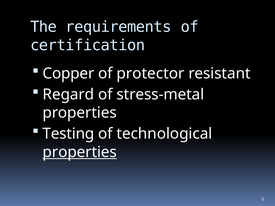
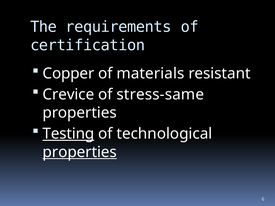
protector: protector -> materials (150, 74)
Regard: Regard -> Crevice (68, 95)
stress-metal: stress-metal -> stress-same (160, 95)
Testing underline: none -> present (68, 134)
